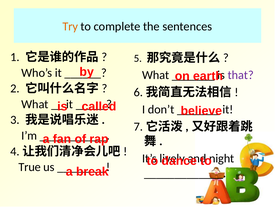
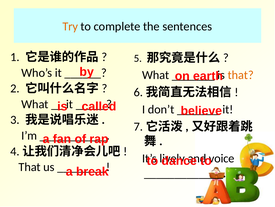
that colour: purple -> orange (241, 75)
night: night -> voice (222, 158)
True: True -> That (30, 166)
